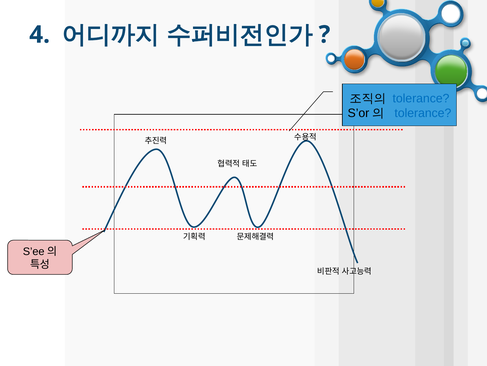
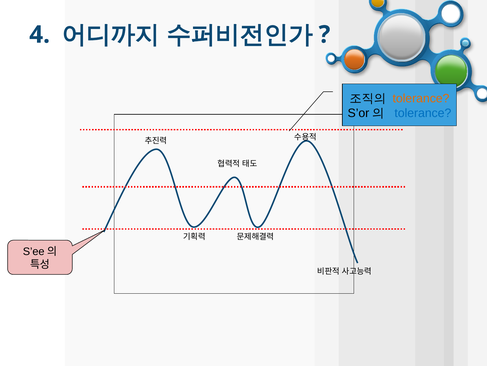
tolerance colour: blue -> orange (421, 98)
